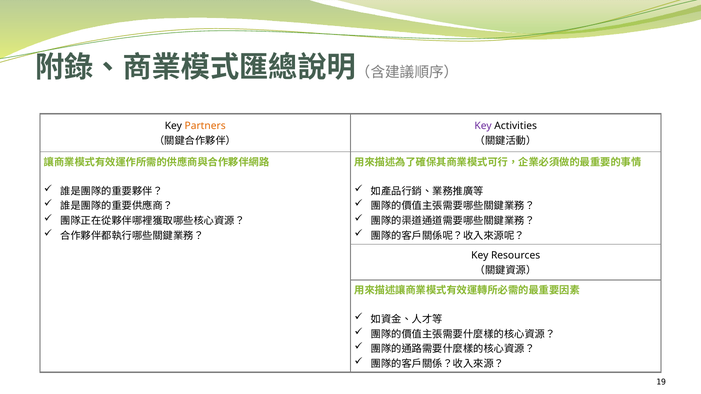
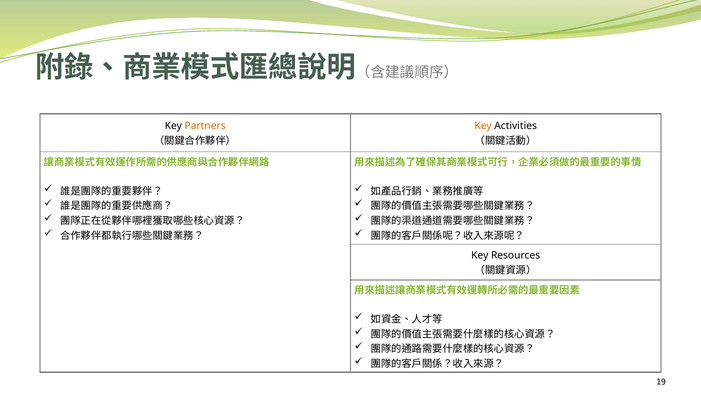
Key colour: purple -> orange (483, 126)
